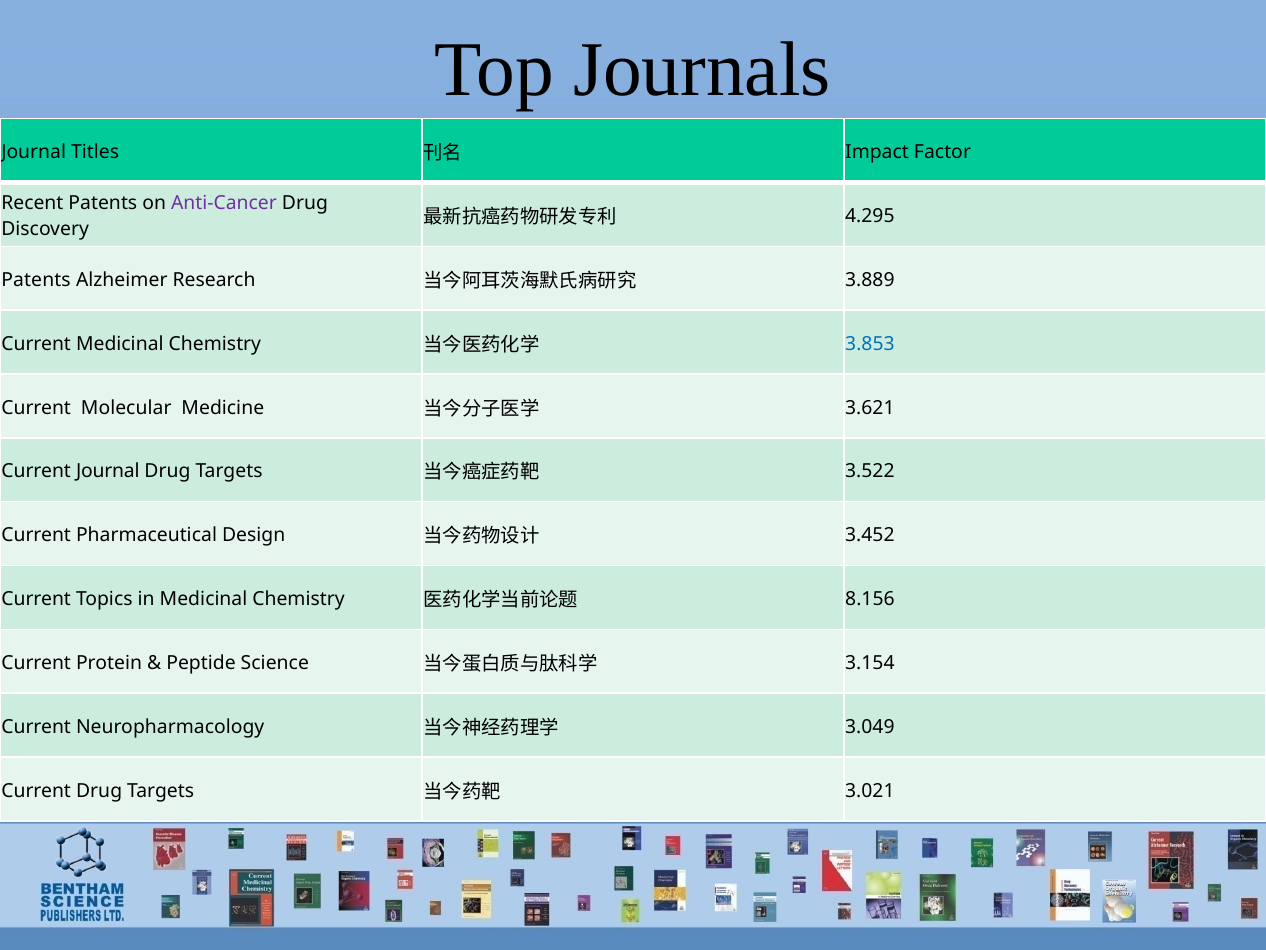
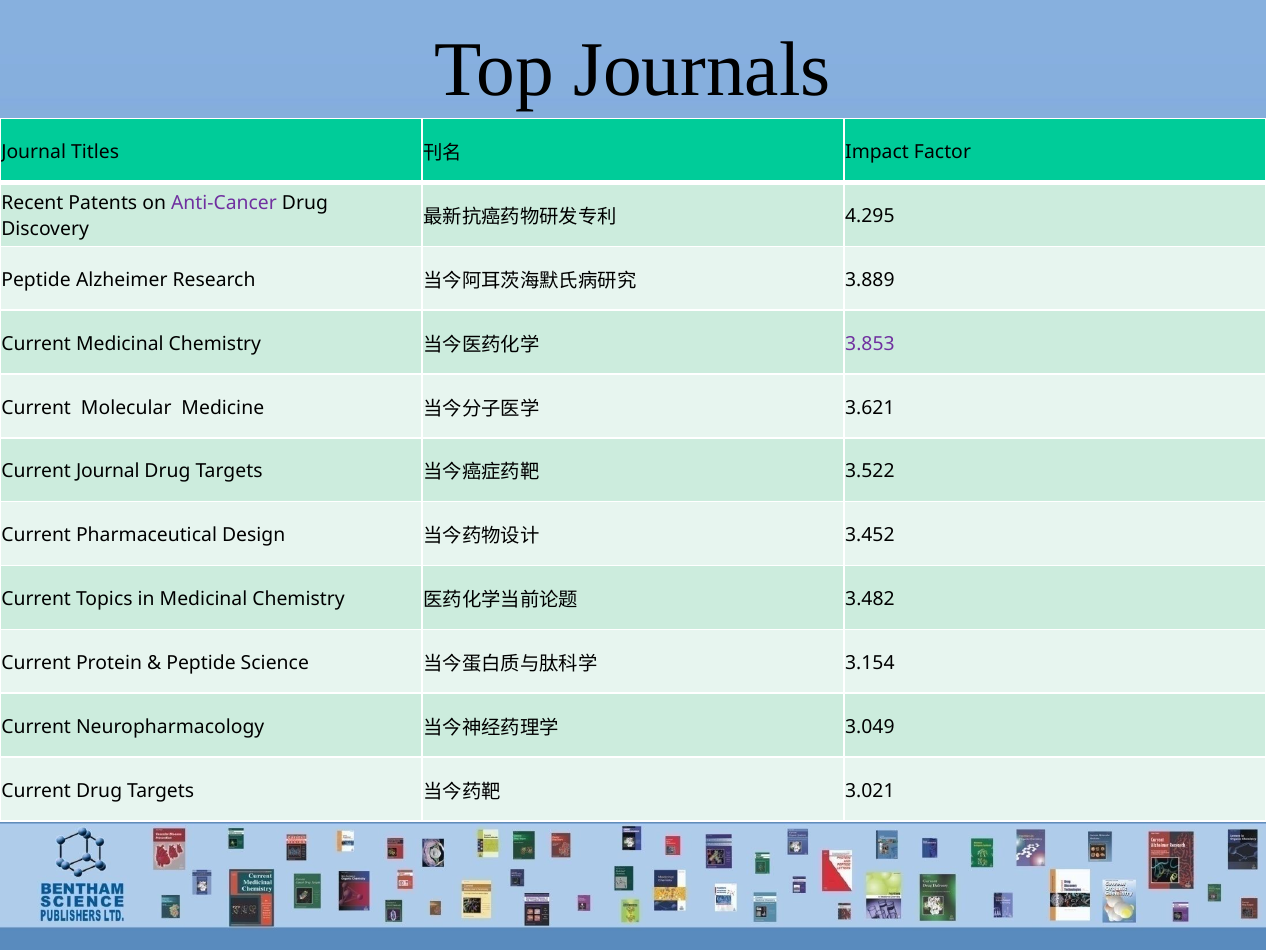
Patents: Patents -> Peptide (36, 280)
3.853 colour: blue -> purple (870, 344)
8.156: 8.156 -> 3.482 (870, 599)
